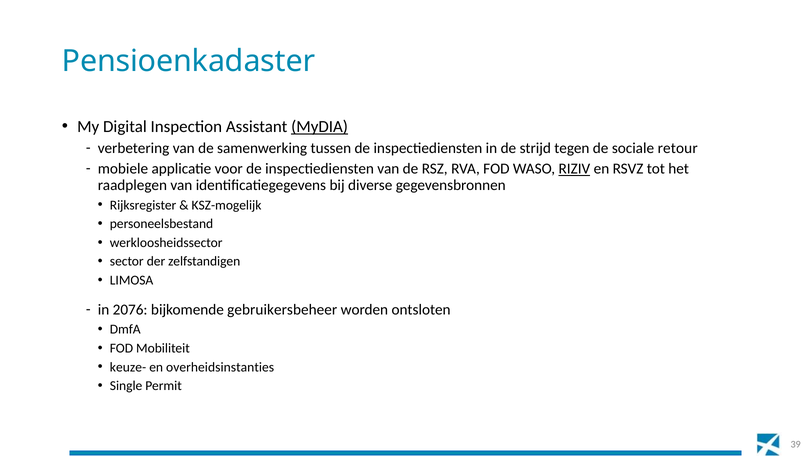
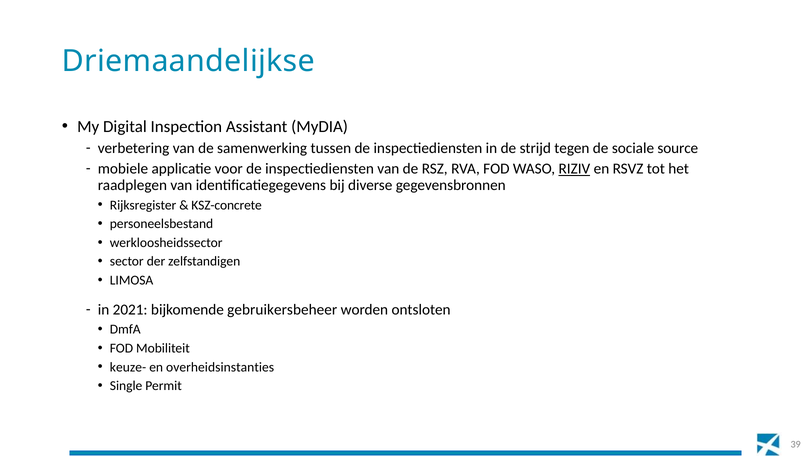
Pensioenkadaster: Pensioenkadaster -> Driemaandelijkse (188, 61)
MyDIA underline: present -> none (320, 127)
retour: retour -> source (678, 148)
KSZ-mogelijk: KSZ-mogelijk -> KSZ-concrete (227, 205)
2076: 2076 -> 2021 (130, 310)
